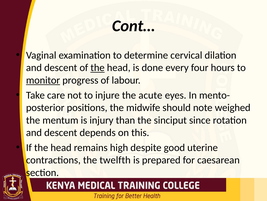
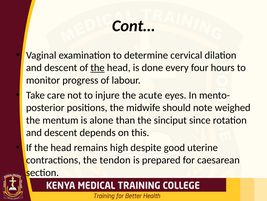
monitor underline: present -> none (43, 80)
injury: injury -> alone (101, 120)
twelfth: twelfth -> tendon (115, 160)
